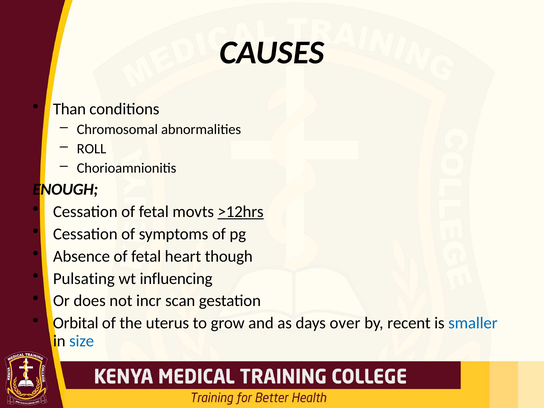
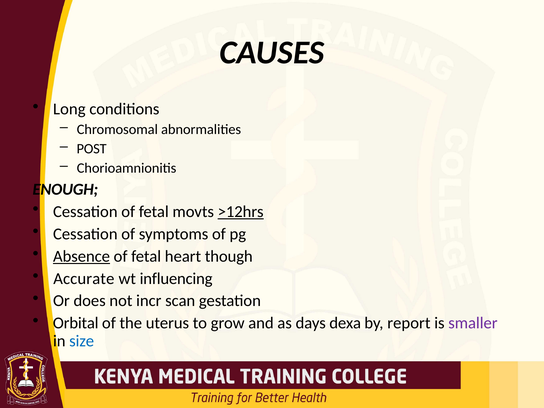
Than: Than -> Long (69, 109)
ROLL: ROLL -> POST (92, 149)
Absence underline: none -> present (81, 256)
Pulsating: Pulsating -> Accurate (84, 279)
over: over -> dexa (345, 323)
recent: recent -> report (409, 323)
smaller colour: blue -> purple (473, 323)
